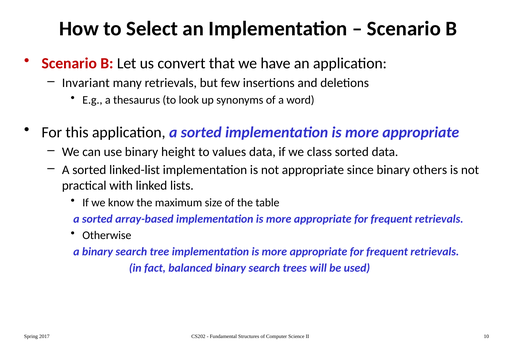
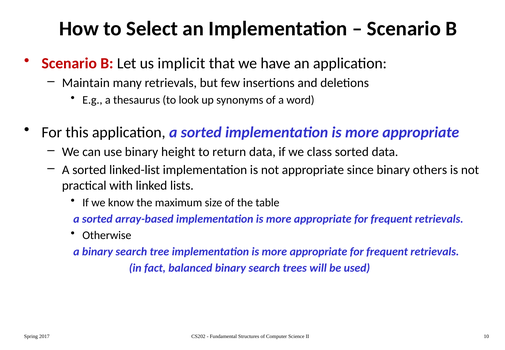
convert: convert -> implicit (181, 63)
Invariant: Invariant -> Maintain (86, 83)
values: values -> return (229, 152)
